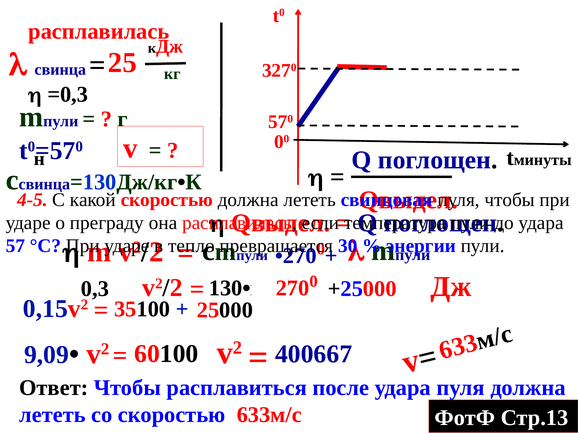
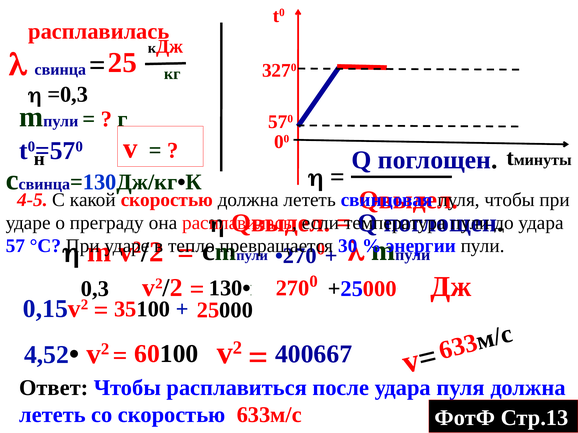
9,09: 9,09 -> 4,52 (47, 355)
